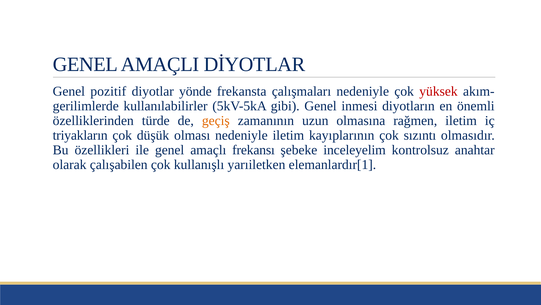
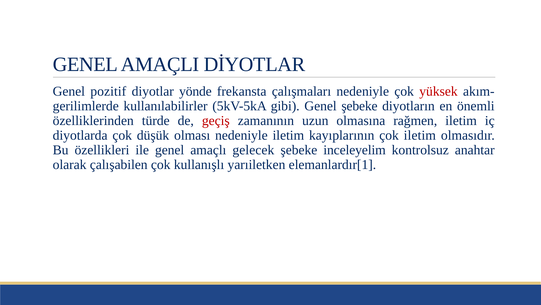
Genel inmesi: inmesi -> şebeke (359, 106)
geçiş colour: orange -> red (216, 120)
triyakların: triyakların -> diyotlarda (80, 135)
çok sızıntı: sızıntı -> iletim (420, 135)
frekansı: frekansı -> gelecek (253, 150)
